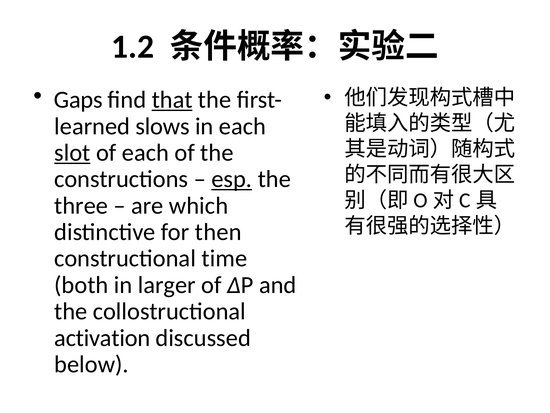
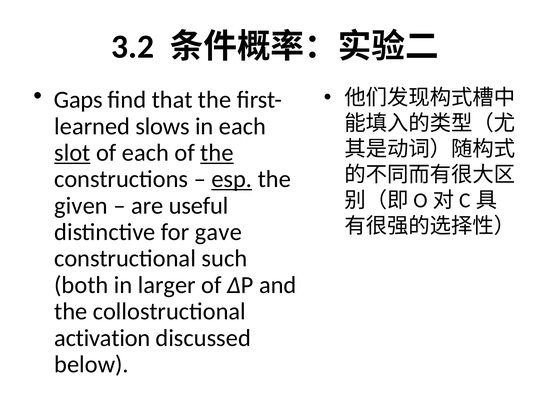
1.2: 1.2 -> 3.2 (133, 47)
that underline: present -> none (172, 100)
the underline: none -> present (217, 153)
three: three -> given (81, 205)
which: which -> useful (199, 205)
then: then -> gave (218, 232)
time: time -> such (224, 258)
